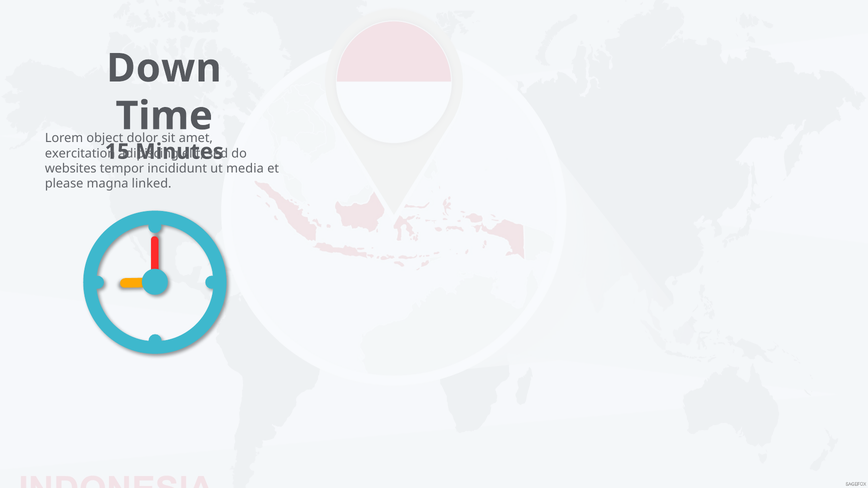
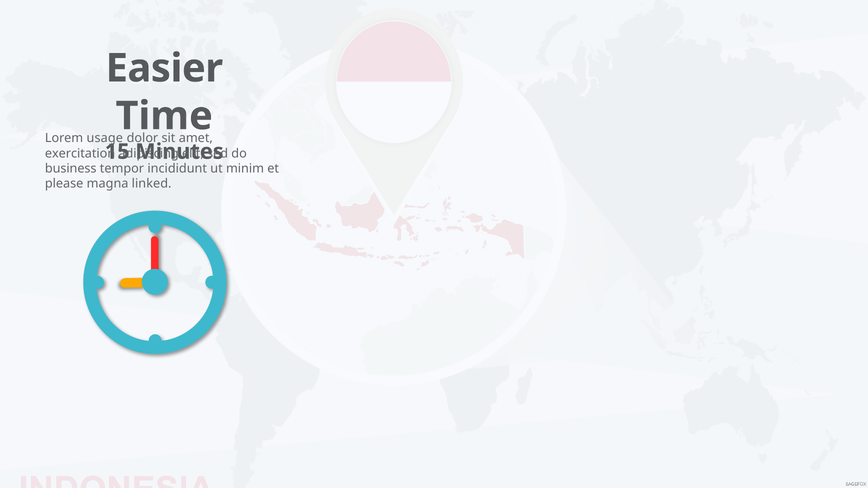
Down: Down -> Easier (164, 68)
object: object -> usage (105, 138)
websites: websites -> business (71, 169)
media: media -> minim (245, 169)
